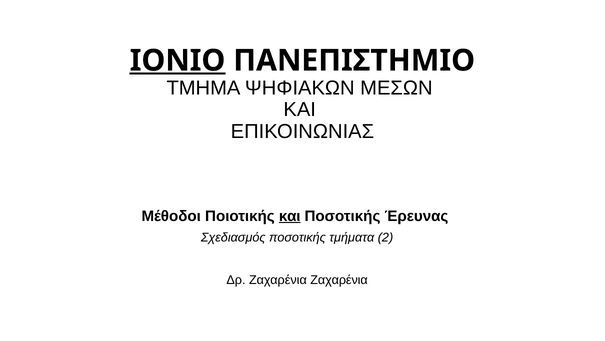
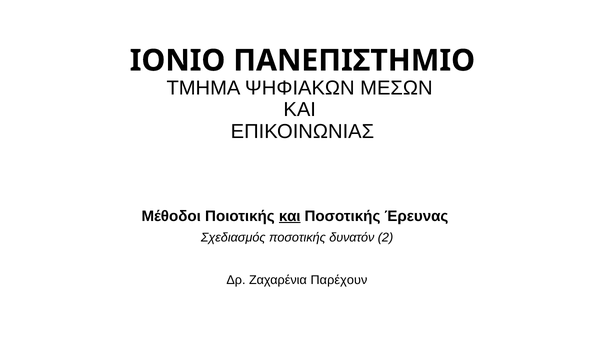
ΙΟΝΙΟ underline: present -> none (178, 60)
τμήματα: τμήματα -> δυνατόν (352, 237)
Ζαχαρένια Ζαχαρένια: Ζαχαρένια -> Παρέχουν (339, 279)
